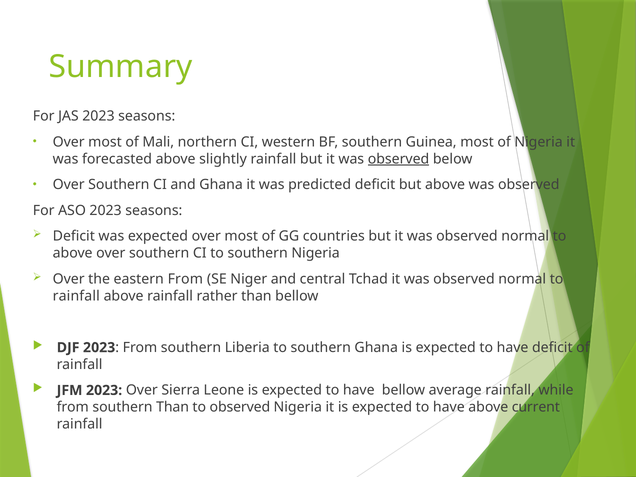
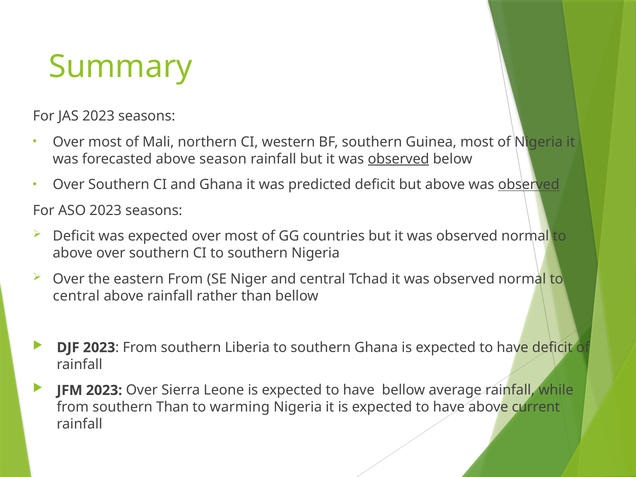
slightly: slightly -> season (223, 159)
observed underline: none -> present (529, 185)
rainfall: rainfall -> central (76, 296)
to observed: observed -> warming (240, 407)
